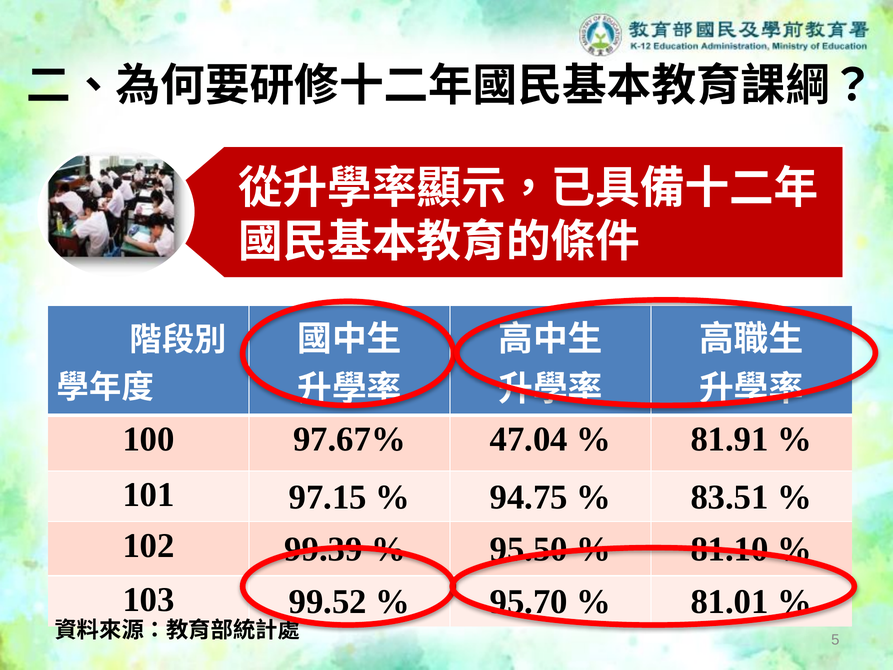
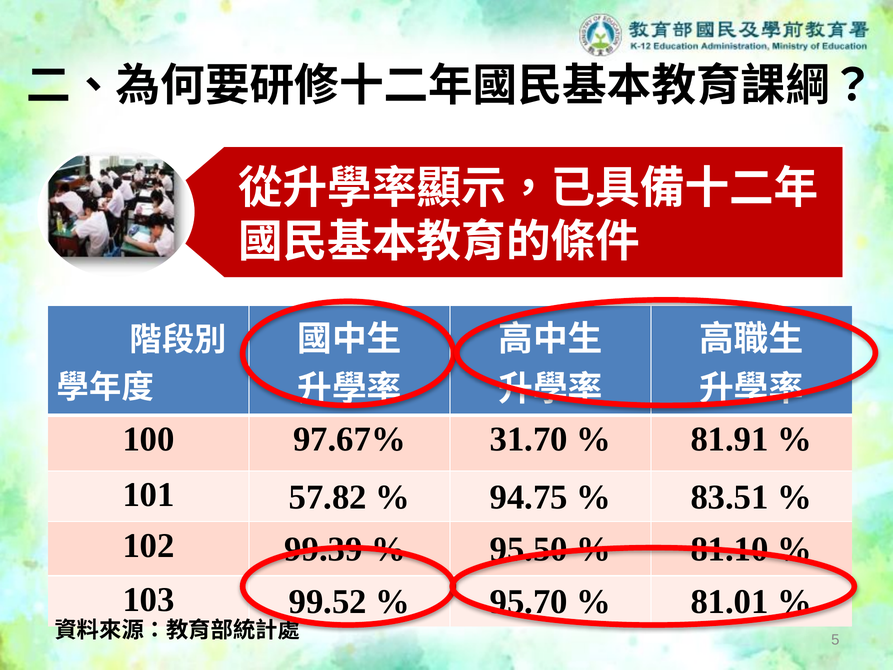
47.04: 47.04 -> 31.70 (529, 439)
97.15: 97.15 -> 57.82 (328, 497)
